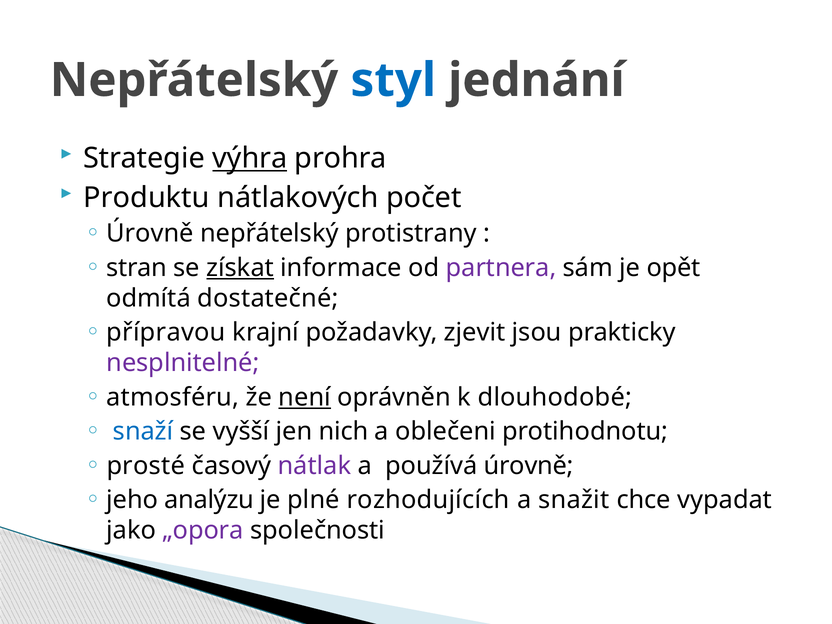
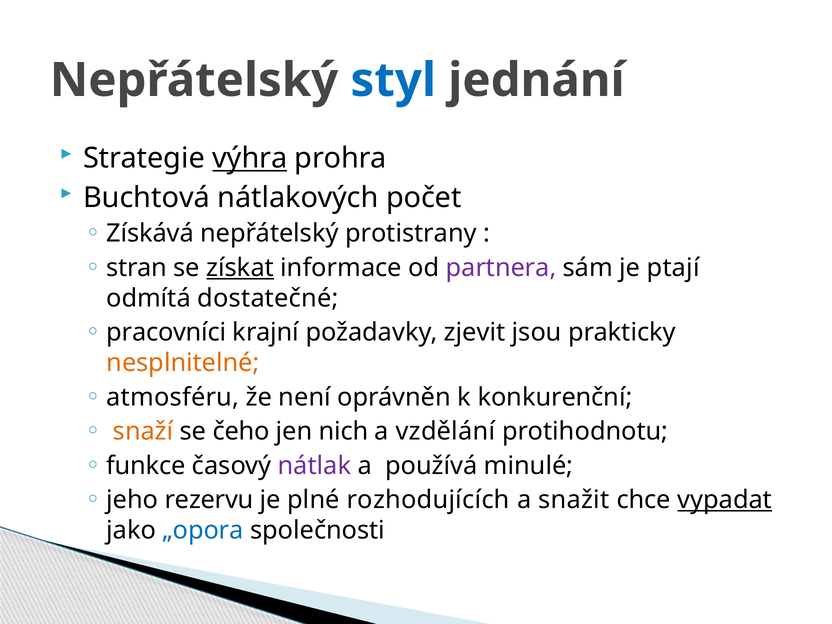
Produktu: Produktu -> Buchtová (146, 198)
Úrovně: Úrovně -> Získává (150, 234)
opět: opět -> ptají (673, 268)
přípravou: přípravou -> pracovníci (166, 333)
nesplnitelné colour: purple -> orange (183, 363)
není underline: present -> none (305, 397)
dlouhodobé: dlouhodobé -> konkurenční (555, 397)
snaží colour: blue -> orange (143, 431)
vyšší: vyšší -> čeho (241, 431)
oblečeni: oblečeni -> vzdělání (445, 431)
prosté: prosté -> funkce (146, 466)
používá úrovně: úrovně -> minulé (529, 466)
analýzu: analýzu -> rezervu (209, 500)
vypadat underline: none -> present (725, 500)
„opora colour: purple -> blue (203, 530)
